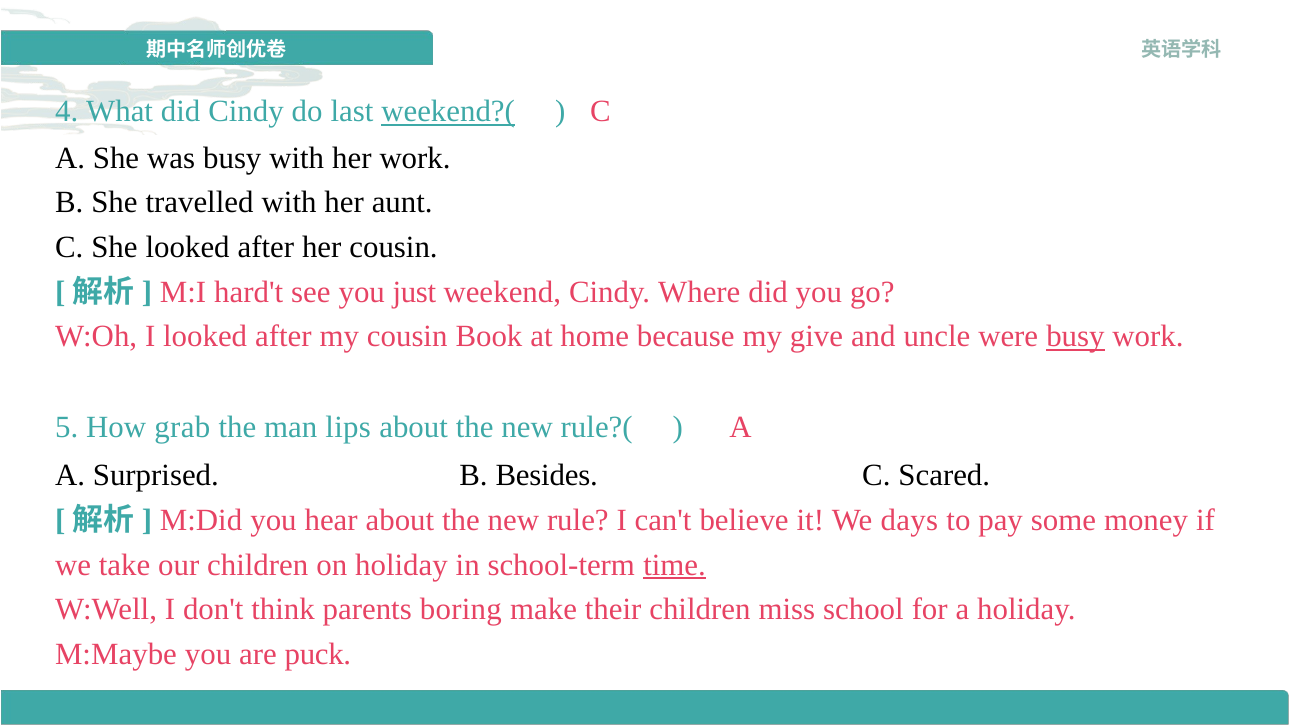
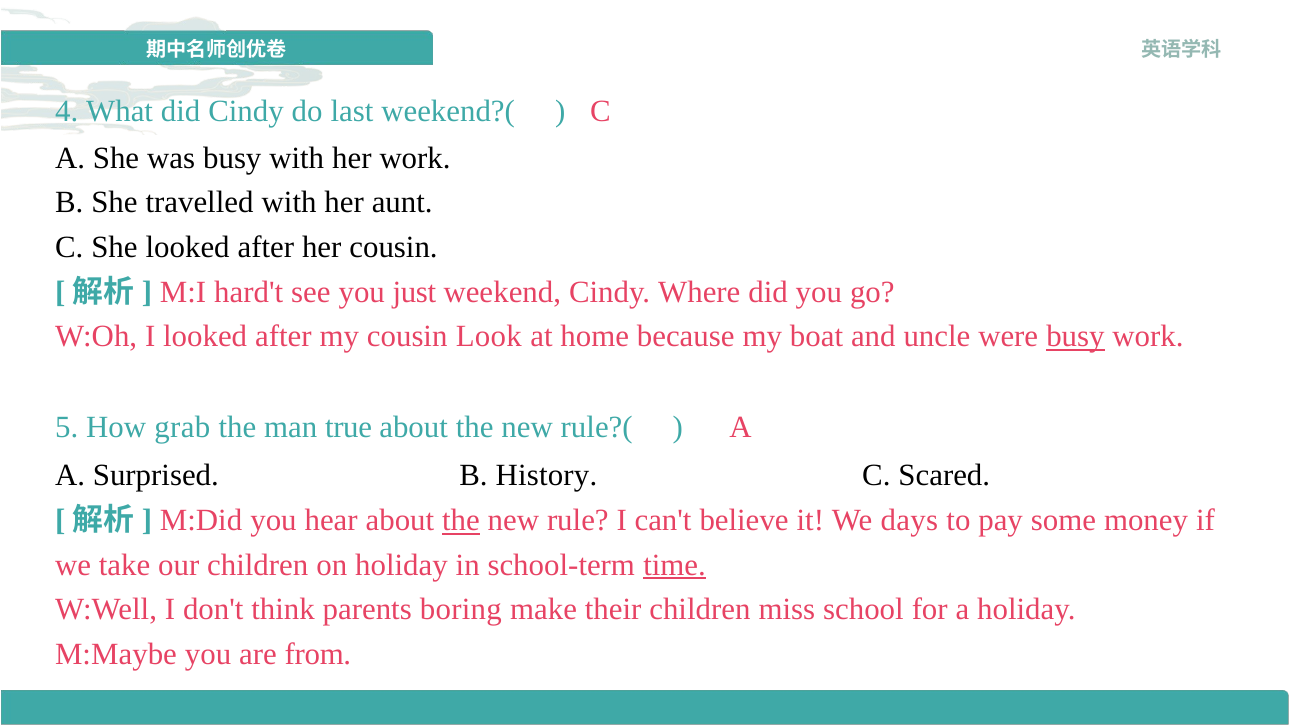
weekend?( underline: present -> none (448, 111)
Book: Book -> Look (489, 337)
give: give -> boat (817, 337)
lips: lips -> true (349, 427)
Besides: Besides -> History (546, 476)
the underline: none -> present (461, 521)
puck: puck -> from (318, 654)
